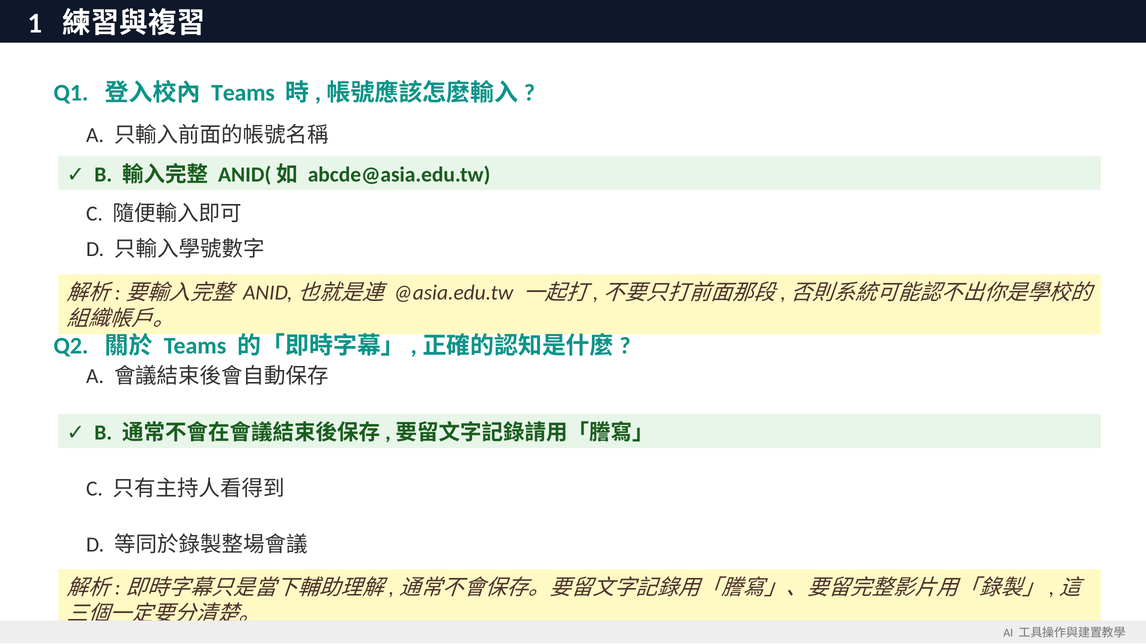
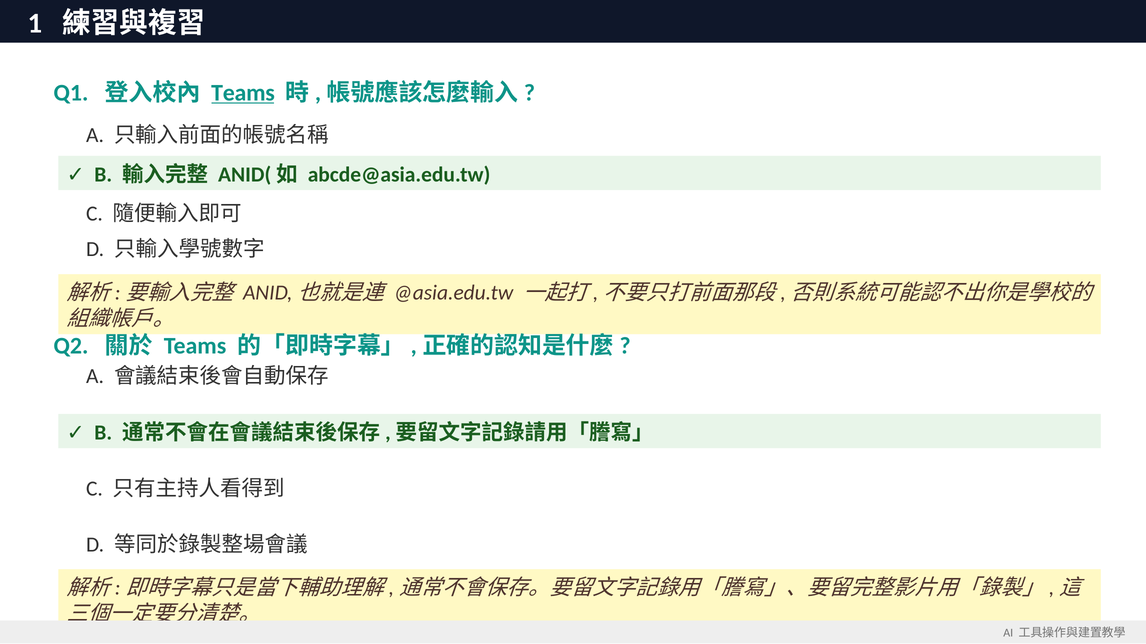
Teams underline: none -> present (243, 93)
